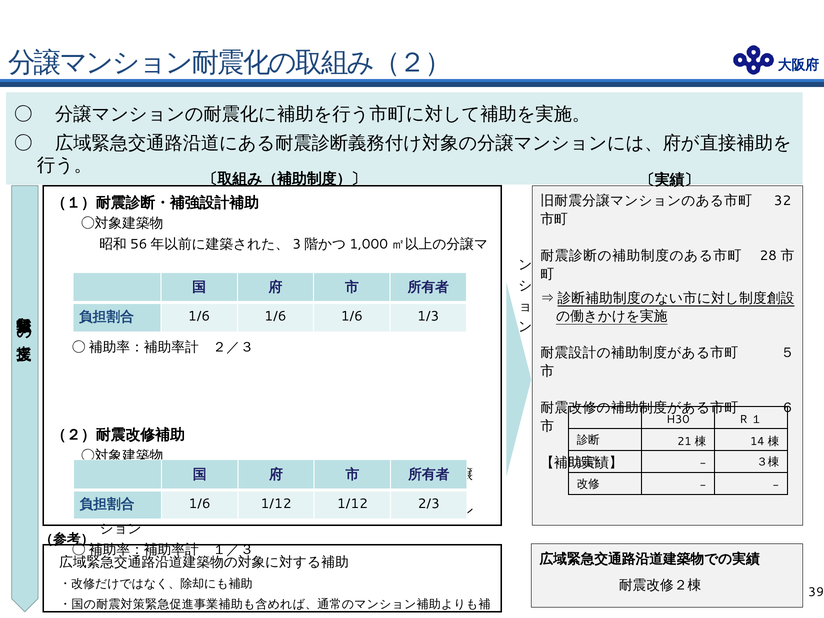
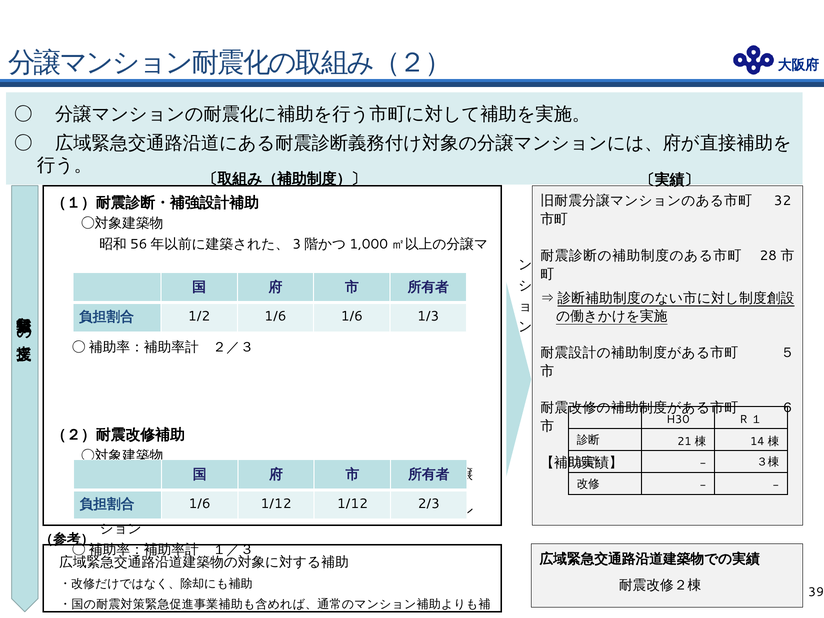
1/6: 1/6 -> 1/2 (199, 316)
